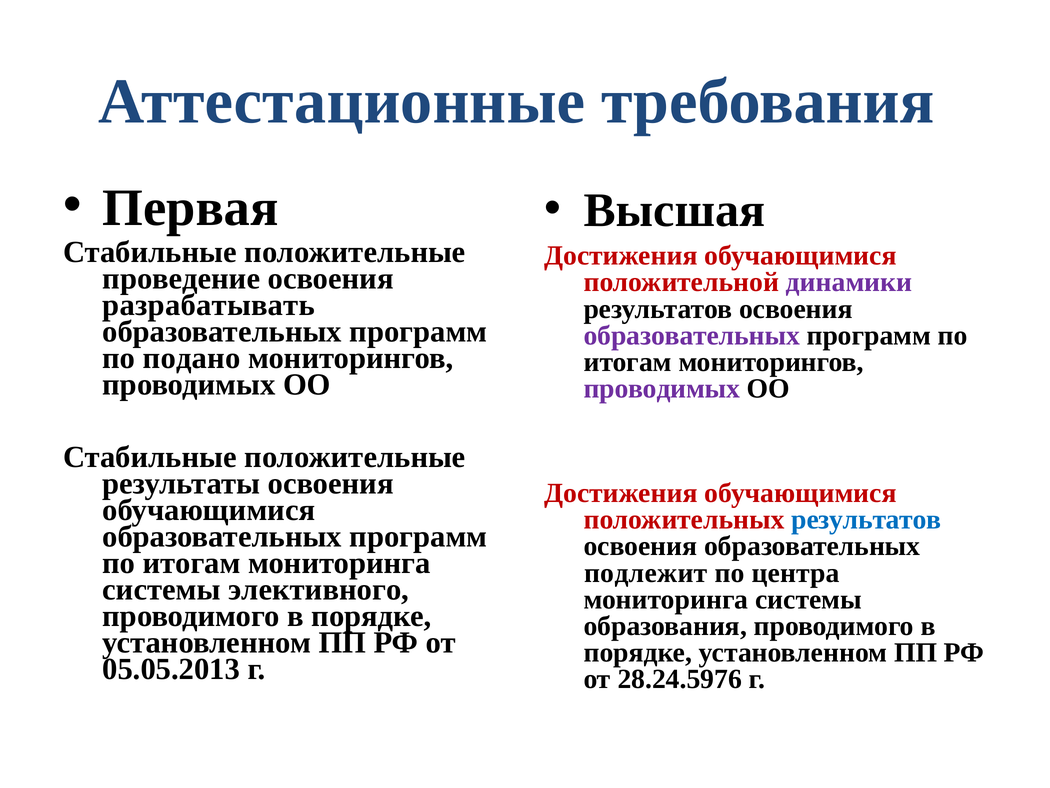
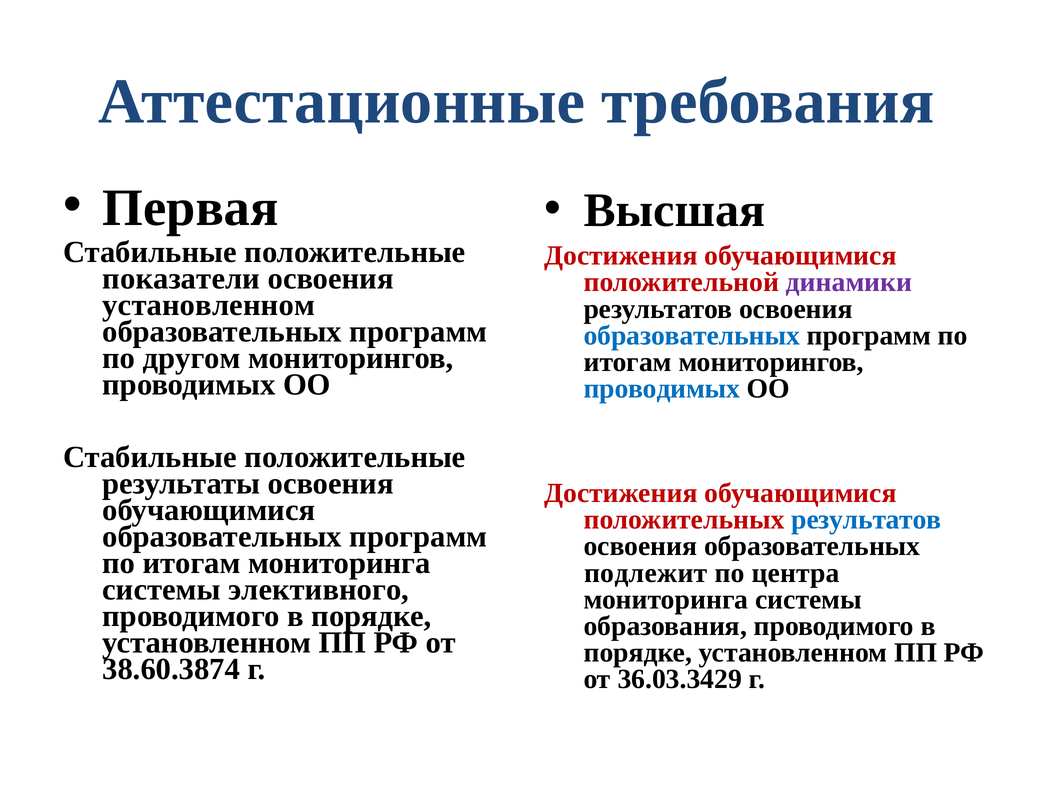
проведение: проведение -> показатели (181, 278)
разрабатывать: разрабатывать -> установленном (209, 305)
образовательных colour: purple -> blue (692, 335)
подано: подано -> другом (192, 358)
проводимых colour: purple -> blue (662, 388)
05.05.2013: 05.05.2013 -> 38.60.3874 (171, 668)
28.24.5976: 28.24.5976 -> 36.03.3429 (680, 679)
